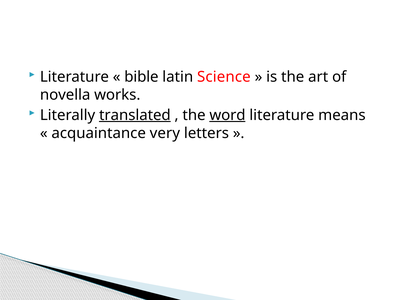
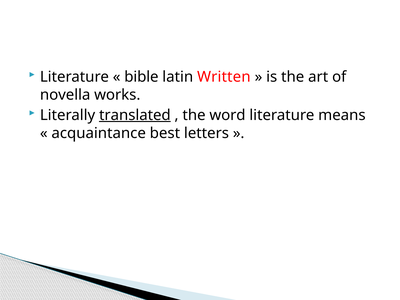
Science: Science -> Written (224, 77)
word underline: present -> none (228, 115)
very: very -> best (165, 133)
